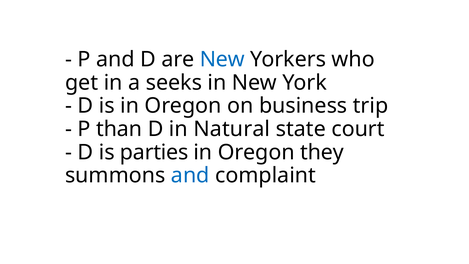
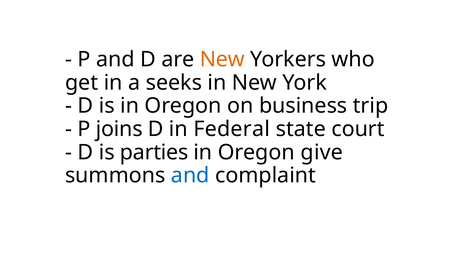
New colour: blue -> orange (222, 59)
than: than -> joins (119, 129)
Natural: Natural -> Federal (232, 129)
they: they -> give (322, 152)
